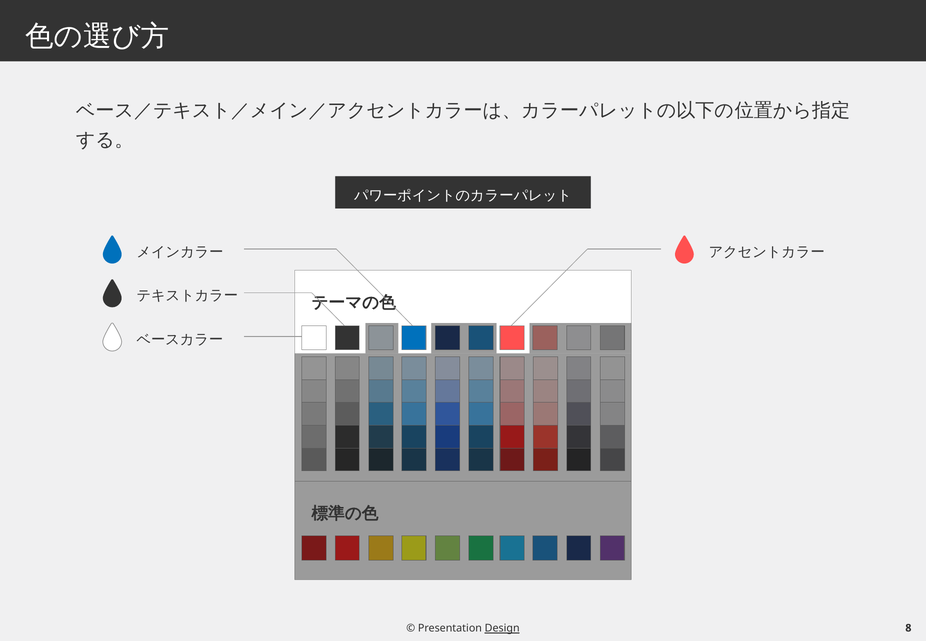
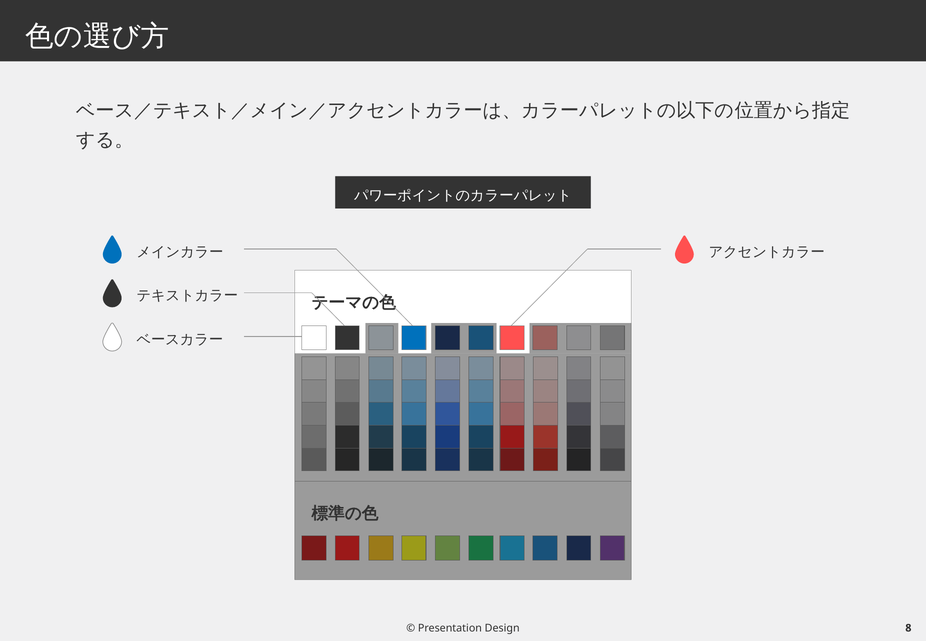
Design underline: present -> none (502, 629)
